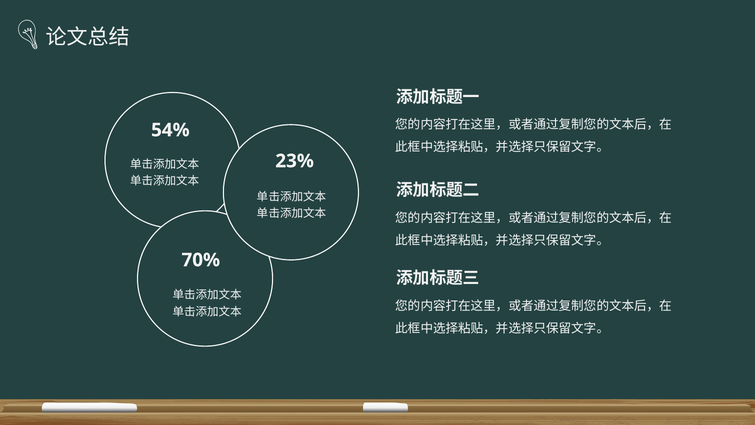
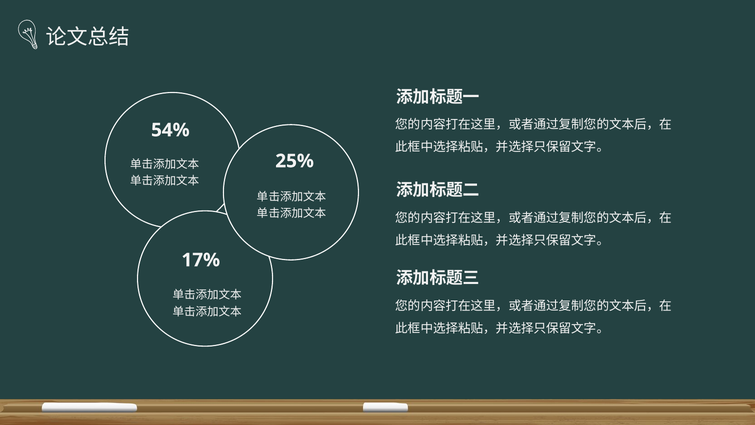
23%: 23% -> 25% (295, 161)
70%: 70% -> 17% (201, 260)
